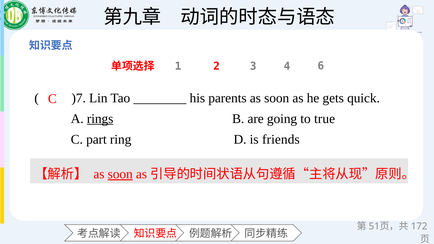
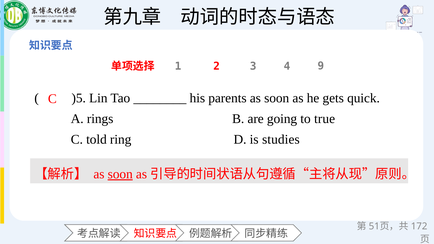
6: 6 -> 9 (321, 66)
)7: )7 -> )5 (79, 98)
rings underline: present -> none (100, 119)
part: part -> told (96, 139)
friends: friends -> studies (281, 139)
